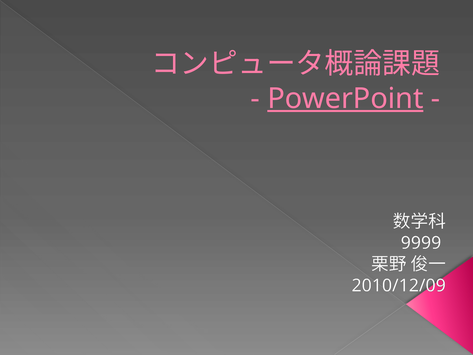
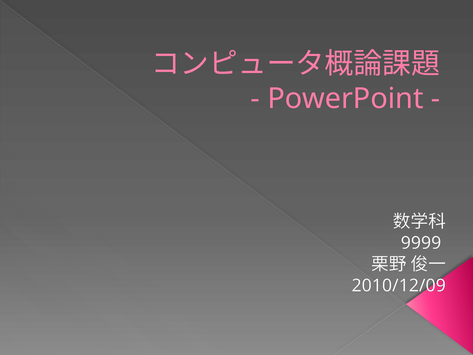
PowerPoint underline: present -> none (345, 99)
